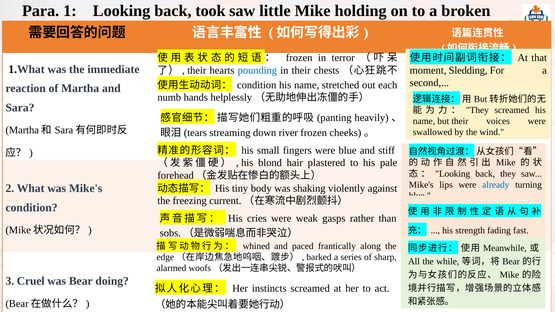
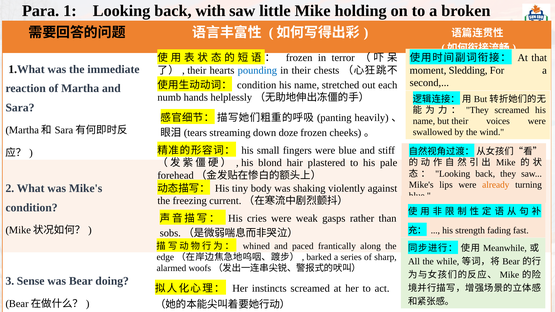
took: took -> with (210, 11)
river: river -> doze (288, 133)
already colour: blue -> orange (496, 185)
Cruel: Cruel -> Sense (31, 281)
